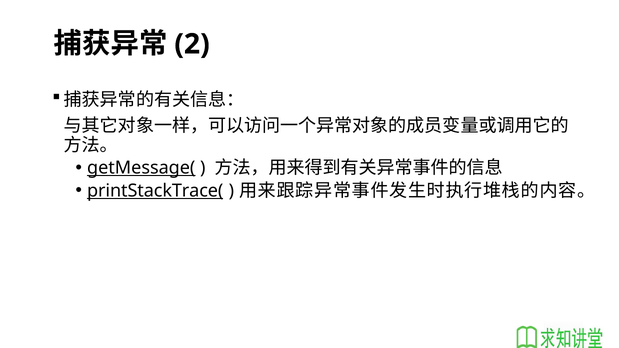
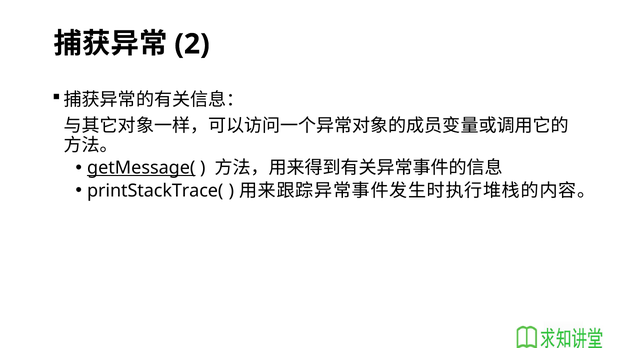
printStackTrace( underline: present -> none (155, 191)
